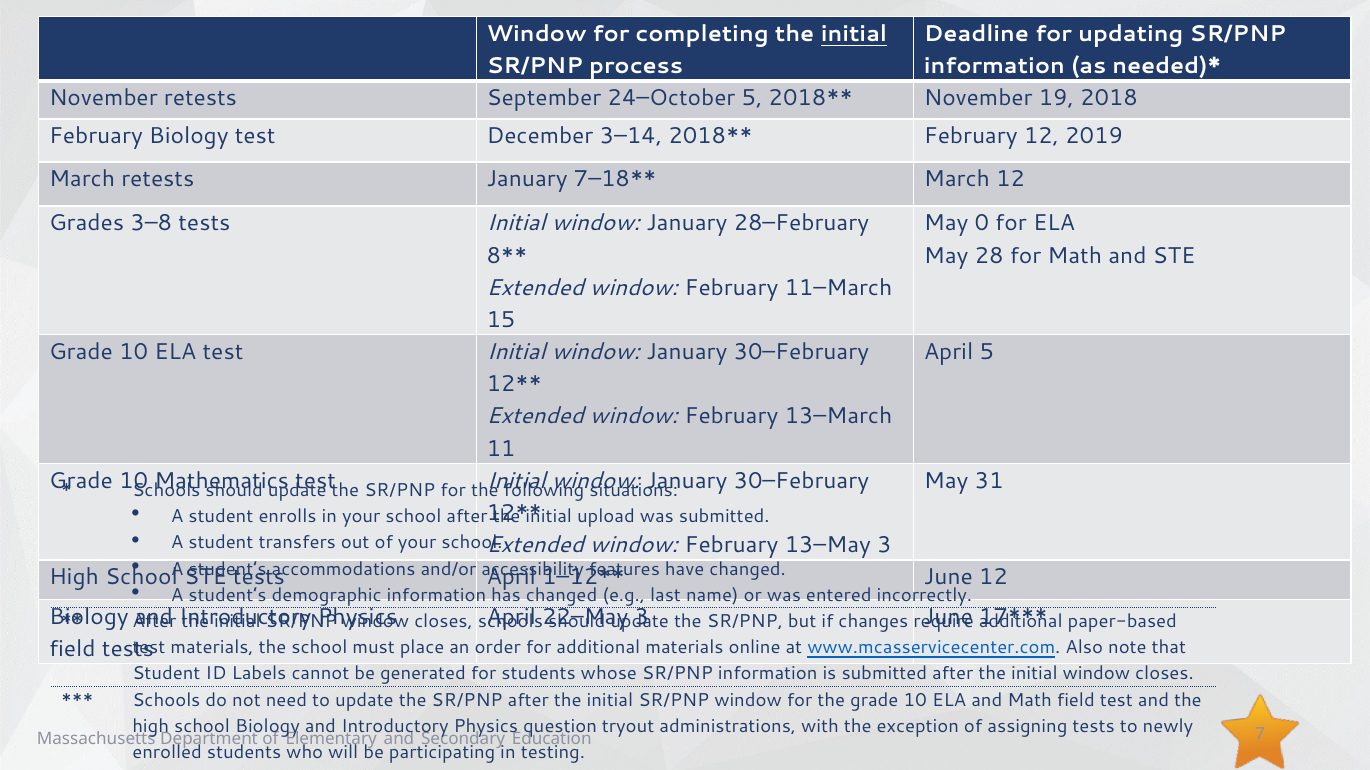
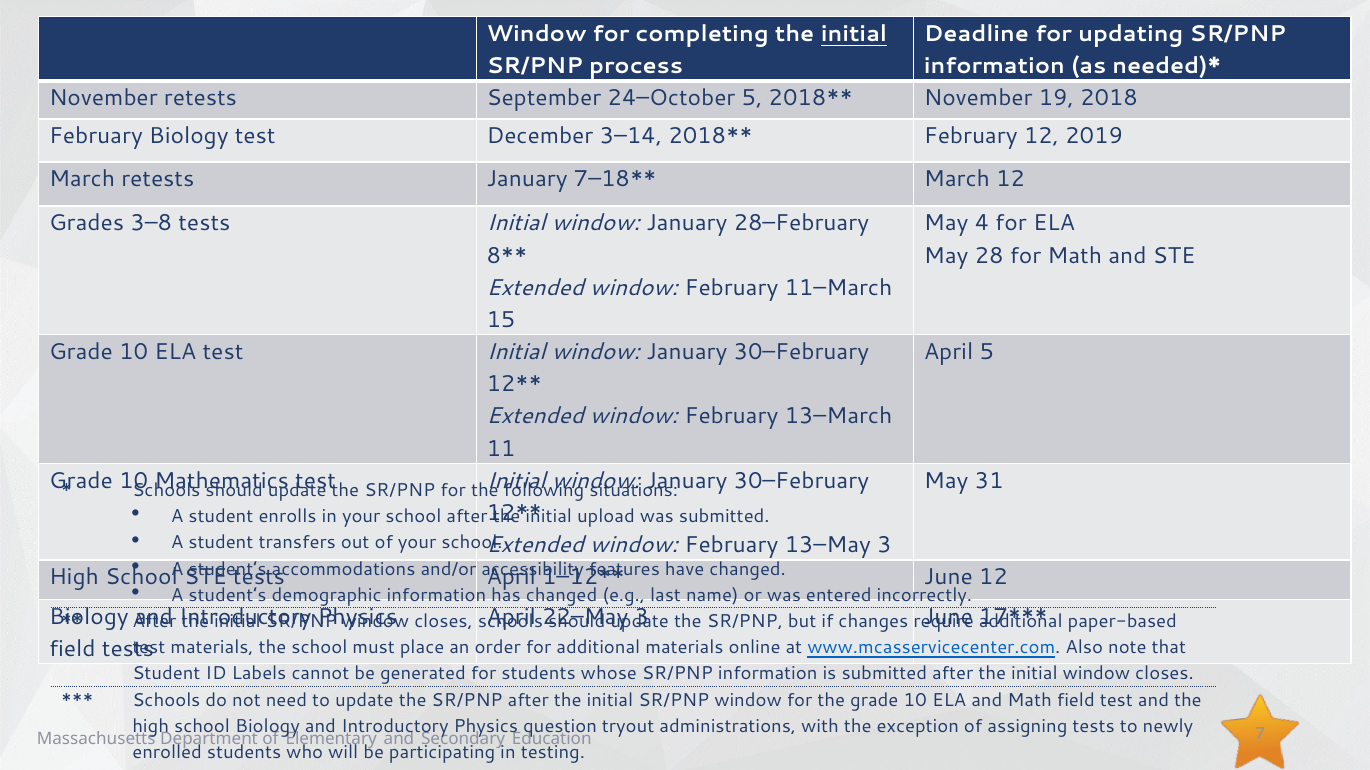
0: 0 -> 4 (982, 224)
